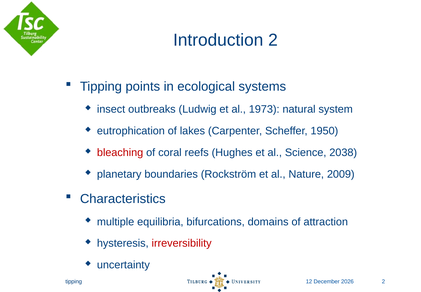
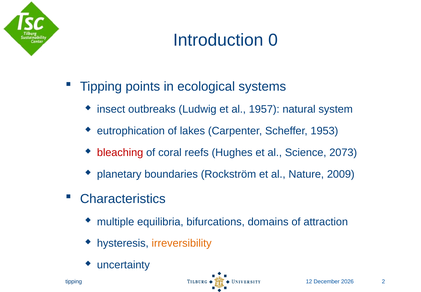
Introduction 2: 2 -> 0 (273, 40)
1973: 1973 -> 1957 (264, 109)
1950: 1950 -> 1953 (324, 131)
2038: 2038 -> 2073 (343, 152)
irreversibility colour: red -> orange (182, 243)
